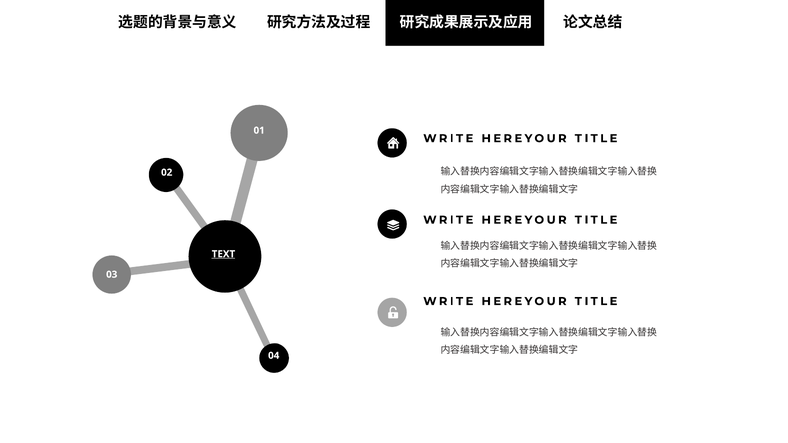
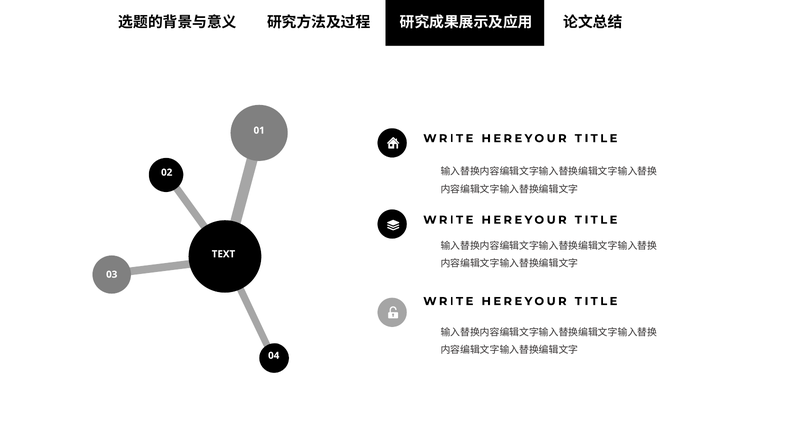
TEXT underline: present -> none (223, 254)
